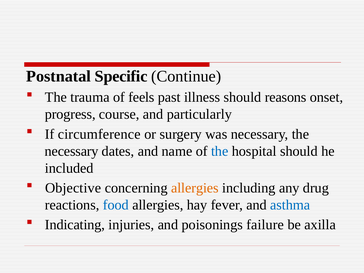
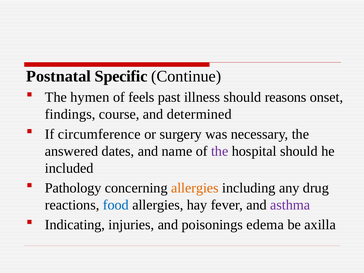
trauma: trauma -> hymen (90, 97)
progress: progress -> findings (70, 114)
particularly: particularly -> determined (199, 114)
necessary: necessary -> answered (72, 151)
the colour: blue -> purple (220, 151)
Objective: Objective -> Pathology (73, 188)
asthma colour: blue -> purple (290, 205)
failure: failure -> edema (265, 225)
